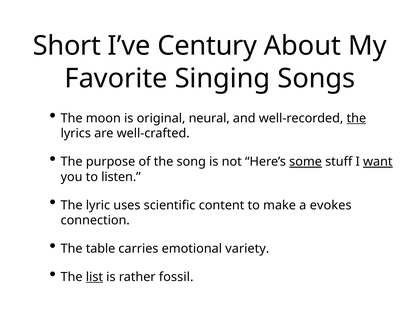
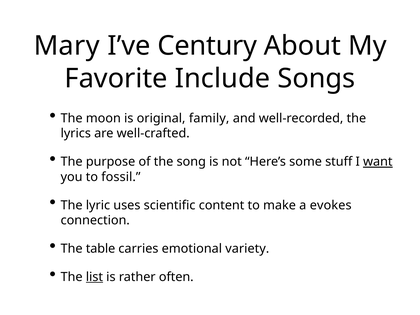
Short: Short -> Mary (67, 46)
Singing: Singing -> Include (222, 79)
neural: neural -> family (209, 118)
the underline: present -> none (356, 118)
some underline: present -> none (306, 162)
listen: listen -> fossil (121, 177)
fossil: fossil -> often (176, 277)
